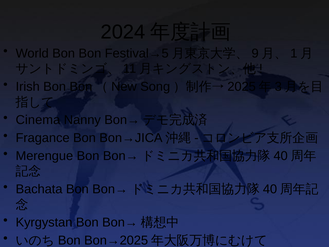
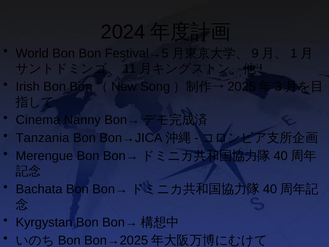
Fragance: Fragance -> Tanzania (43, 138)
